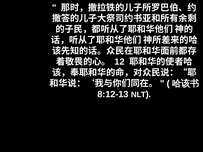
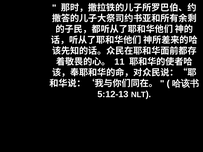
12: 12 -> 11 (120, 62)
8:12-13: 8:12-13 -> 5:12-13 (113, 94)
